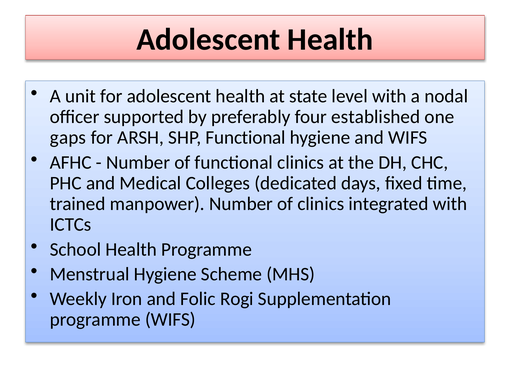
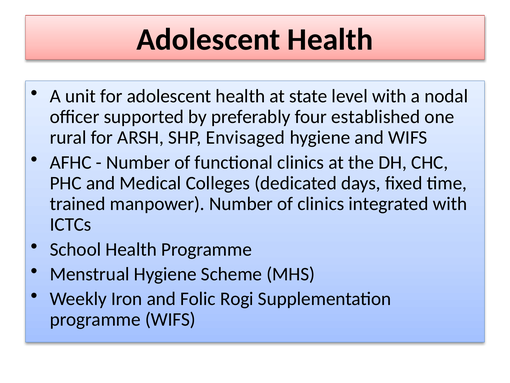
gaps: gaps -> rural (68, 137)
SHP Functional: Functional -> Envisaged (245, 137)
